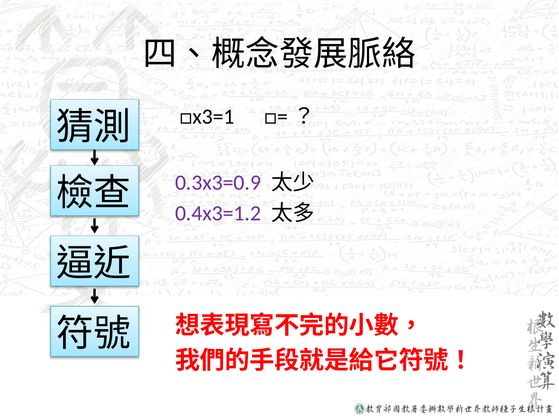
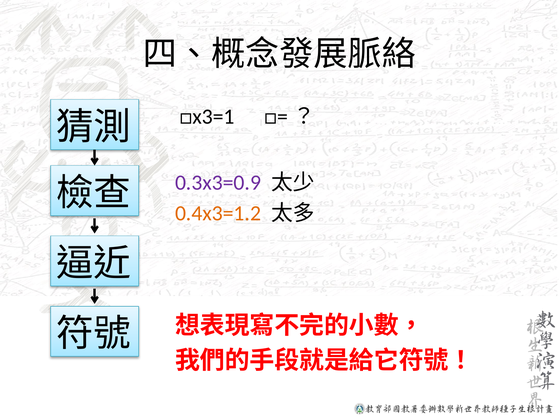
0.4x3=1.2 colour: purple -> orange (218, 213)
